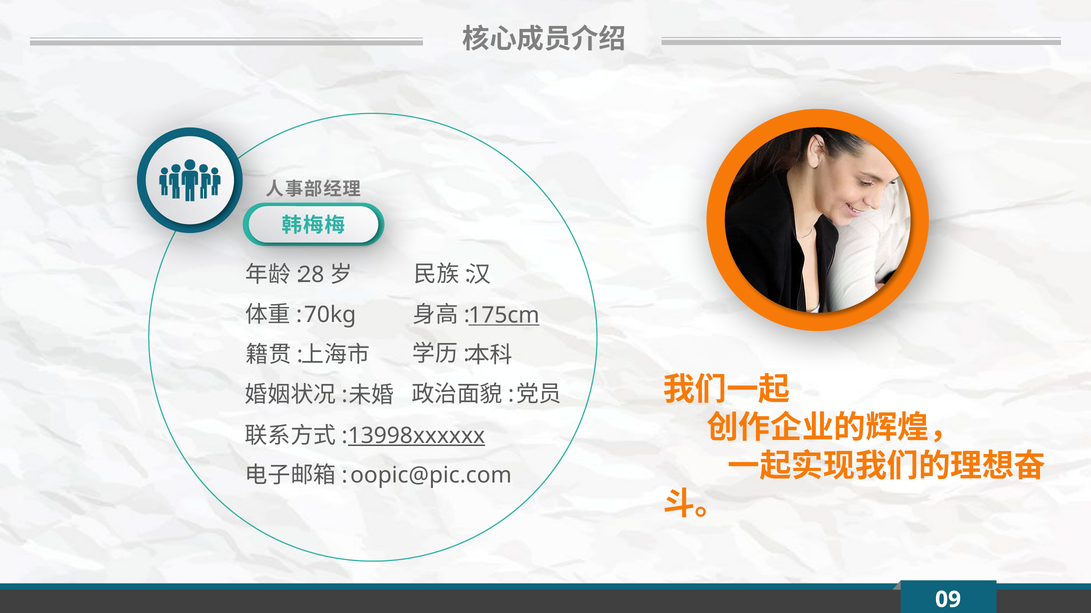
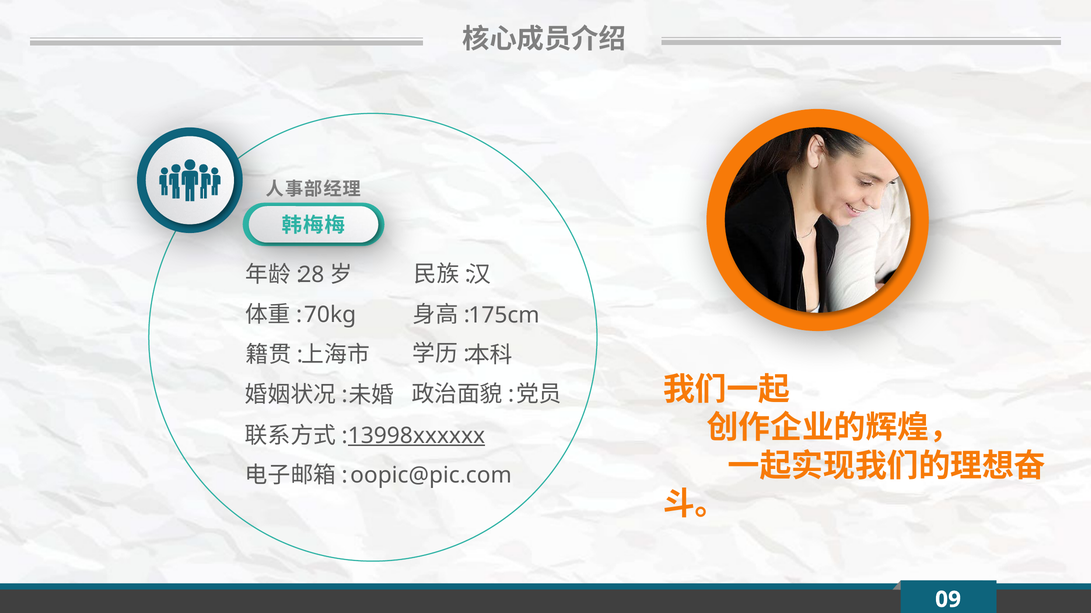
175cm underline: present -> none (504, 315)
